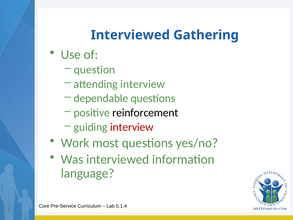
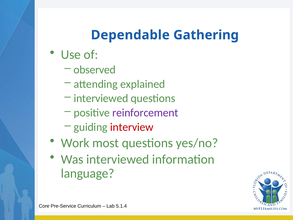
Interviewed: Interviewed -> Dependable (130, 35)
question: question -> observed (95, 70)
attending interview: interview -> explained (143, 84)
dependable: dependable -> interviewed (101, 98)
reinforcement colour: black -> purple (145, 113)
